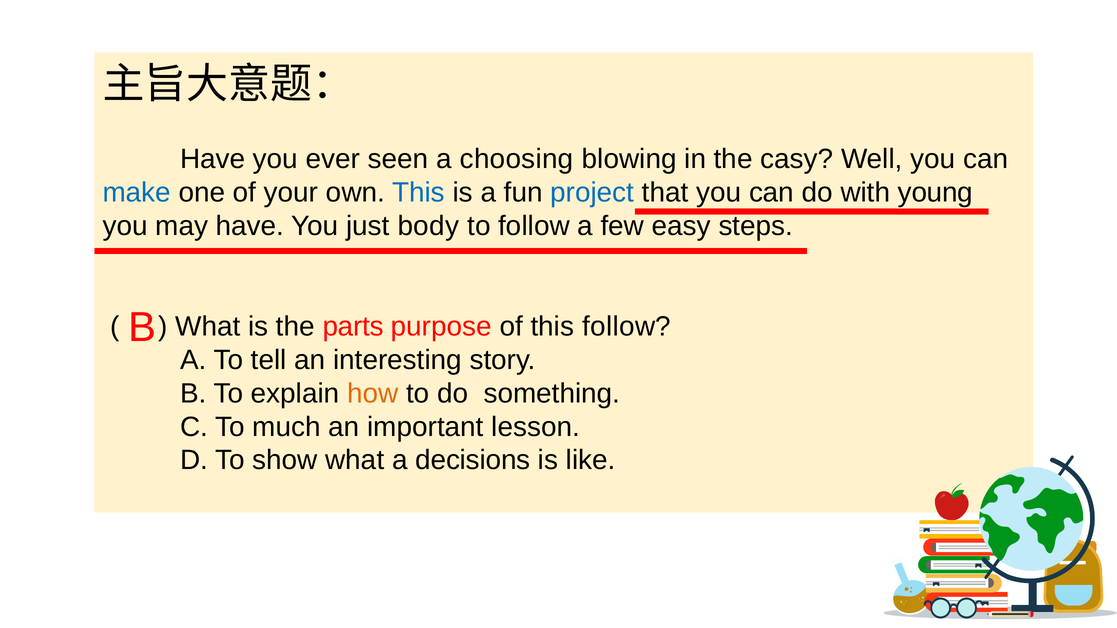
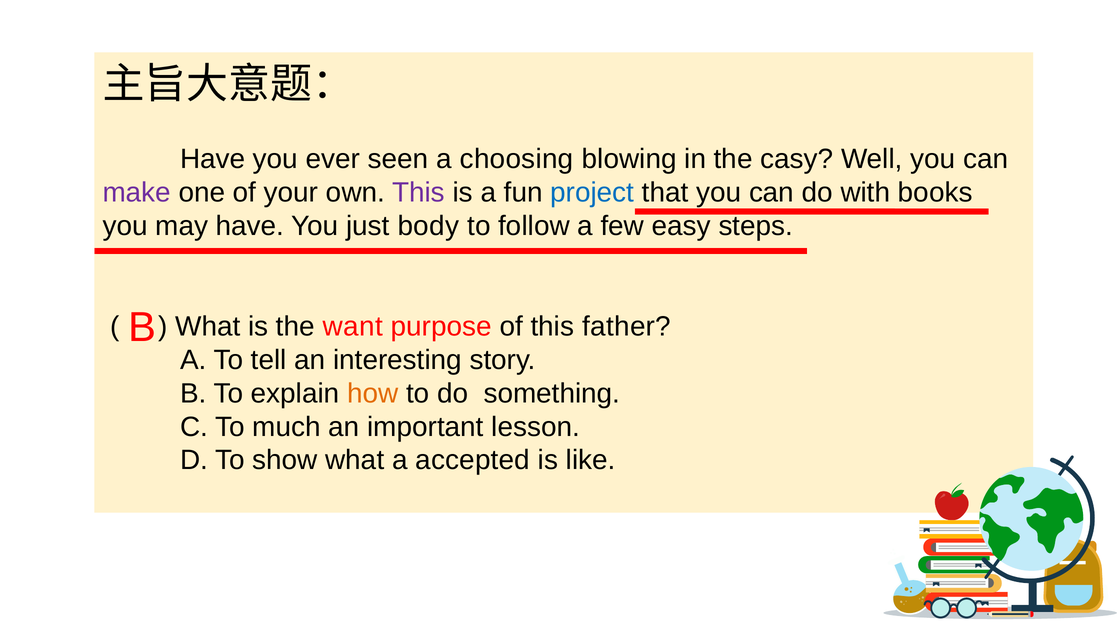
make colour: blue -> purple (137, 192)
This colour: blue -> purple (419, 192)
young: young -> books (935, 192)
parts: parts -> want (353, 326)
this follow: follow -> father (627, 326)
decisions: decisions -> accepted (473, 461)
